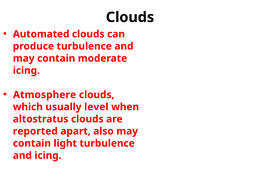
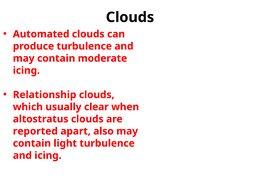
Atmosphere: Atmosphere -> Relationship (45, 95)
level: level -> clear (96, 107)
